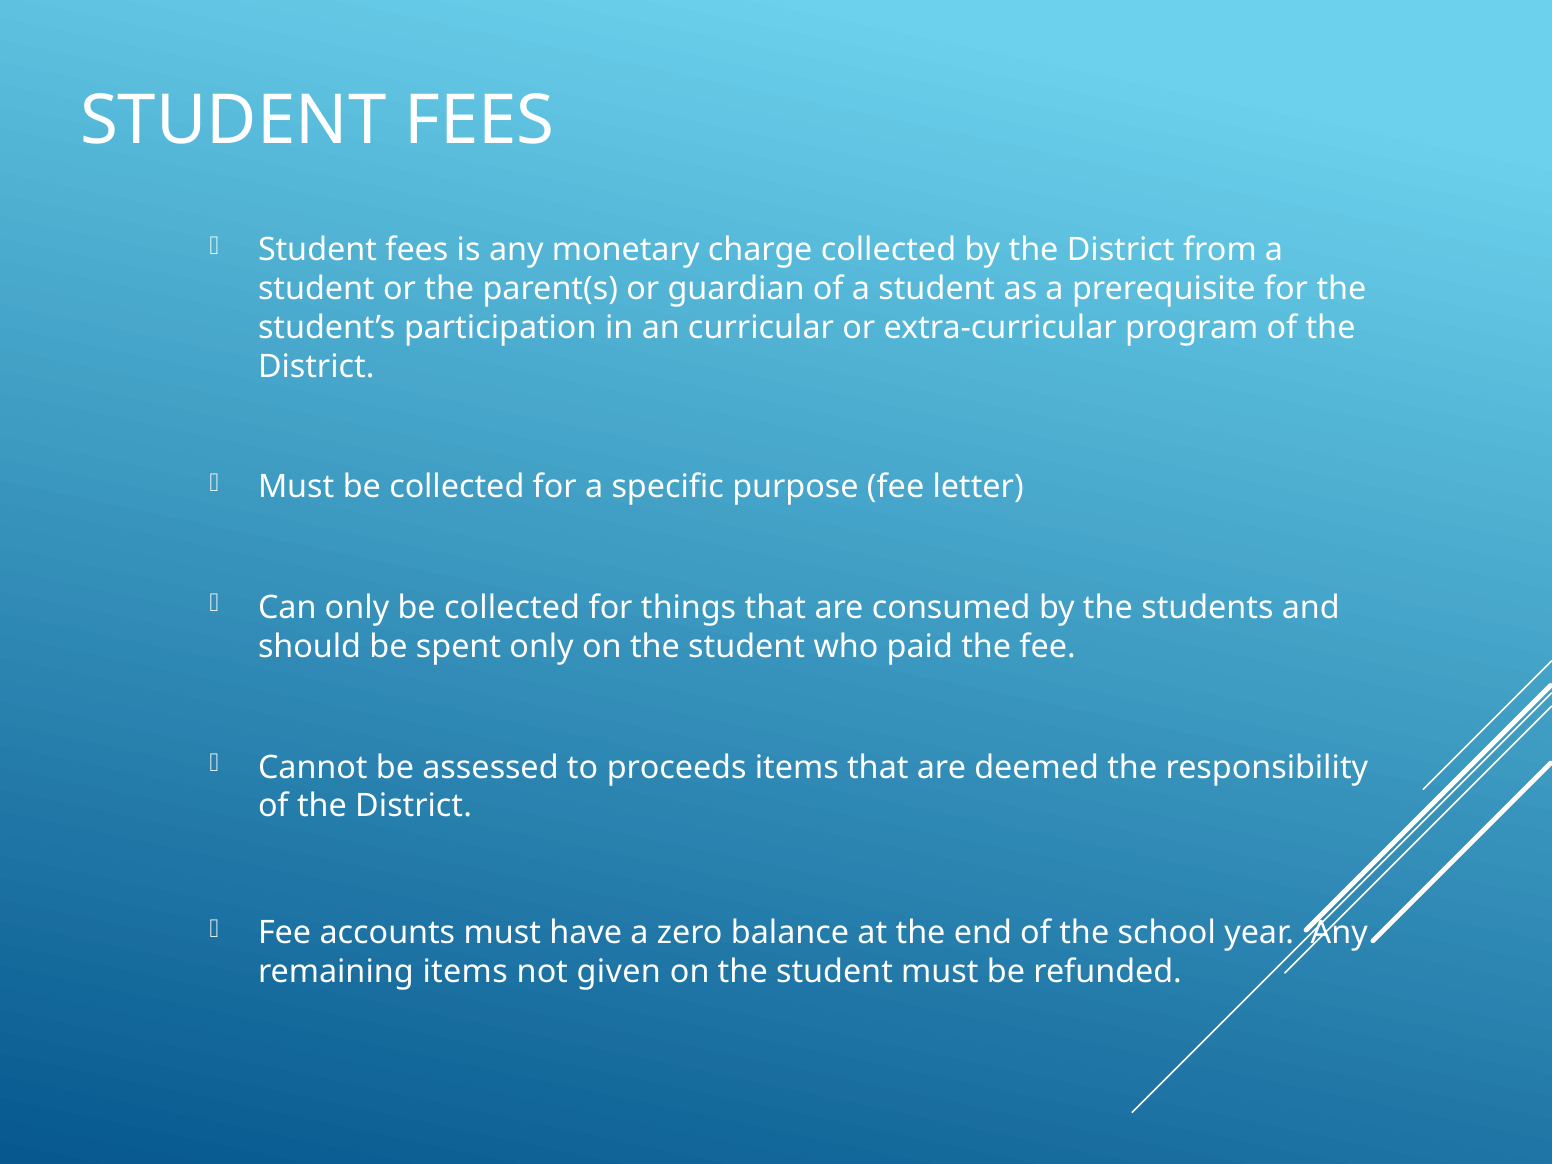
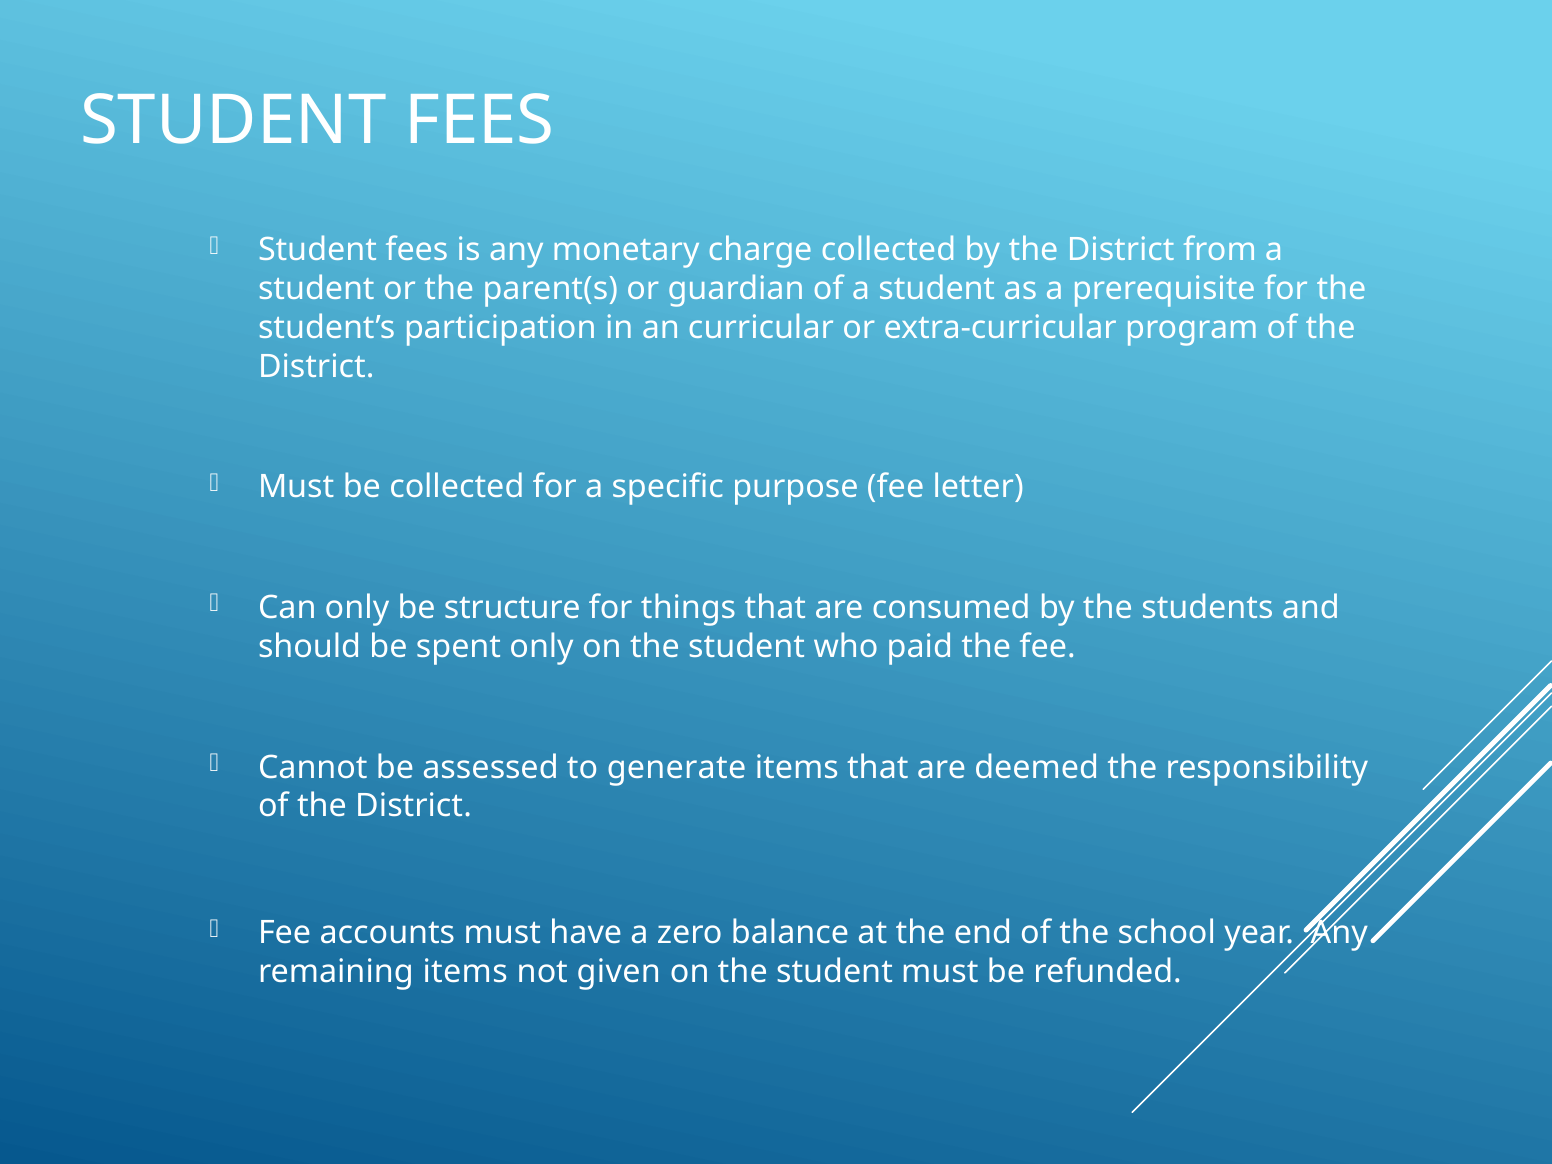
only be collected: collected -> structure (512, 608)
proceeds: proceeds -> generate (677, 768)
